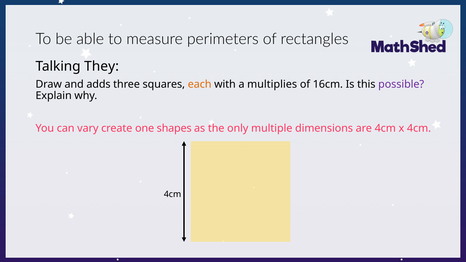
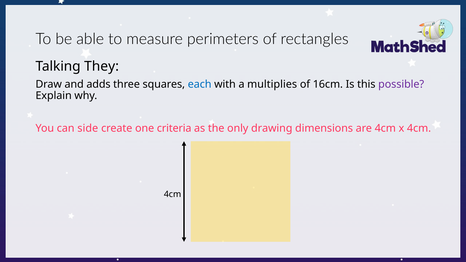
each colour: orange -> blue (200, 84)
vary: vary -> side (88, 129)
shapes: shapes -> criteria (174, 129)
multiple: multiple -> drawing (272, 129)
